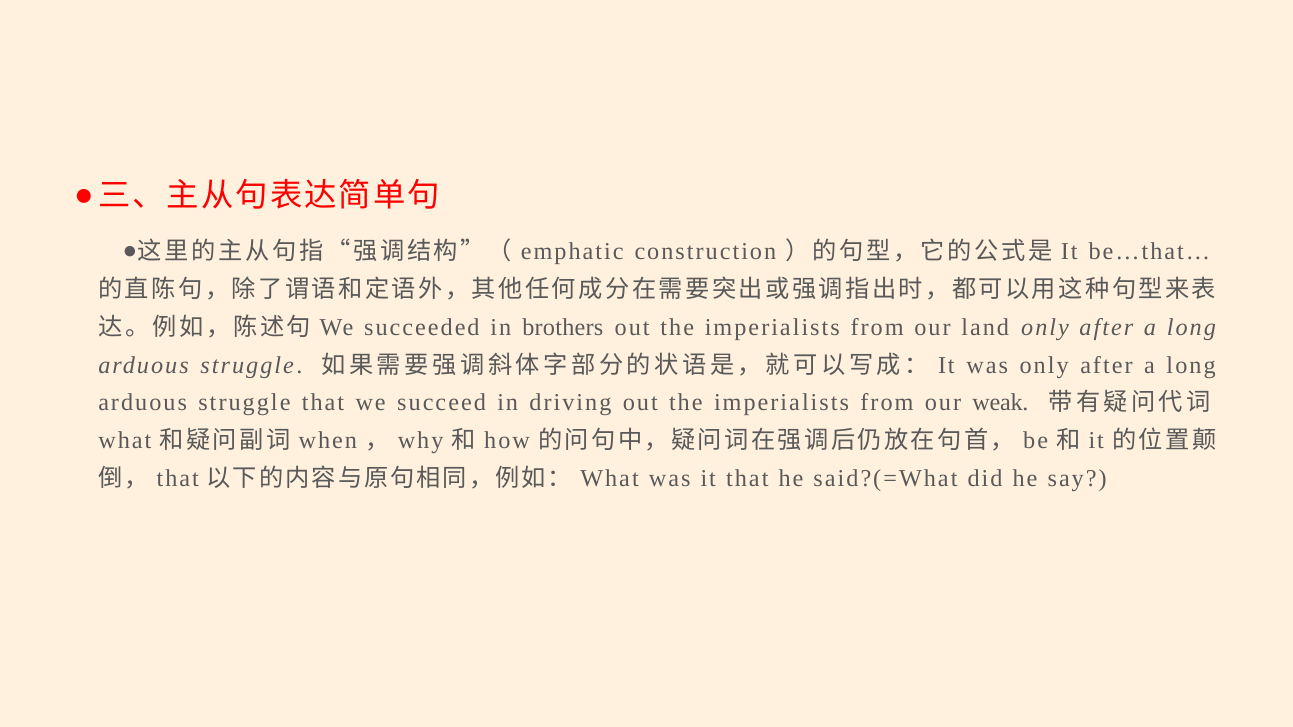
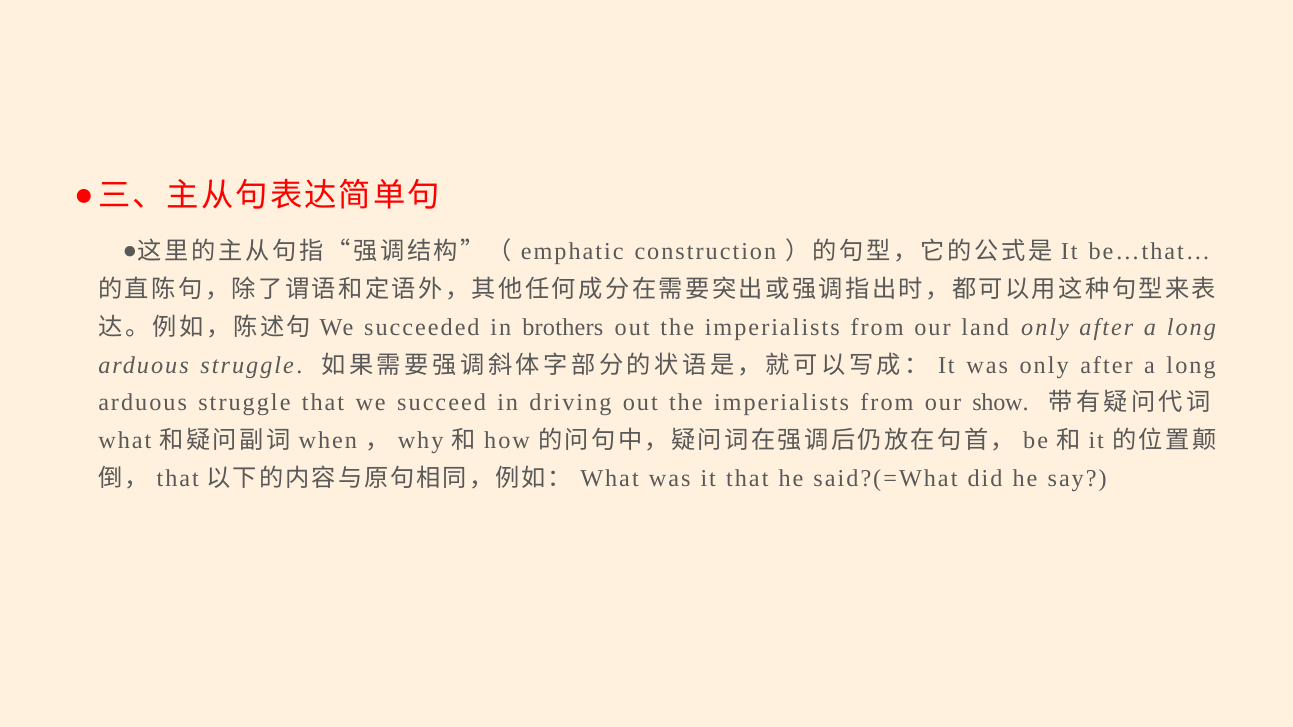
weak: weak -> show (1000, 403)
